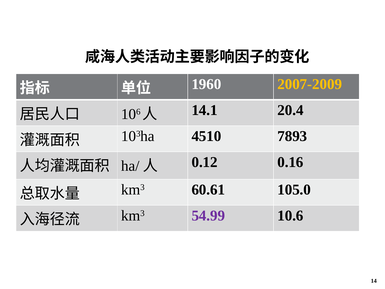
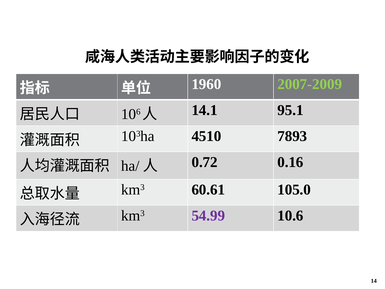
2007-2009 colour: yellow -> light green (310, 84)
20.4: 20.4 -> 95.1 (290, 110)
0.12: 0.12 -> 0.72 (205, 162)
